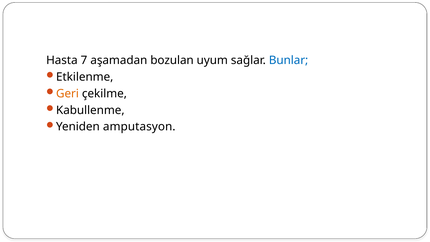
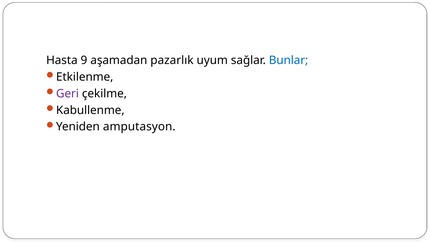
7: 7 -> 9 (84, 60)
bozulan: bozulan -> pazarlık (172, 60)
Geri colour: orange -> purple (67, 94)
